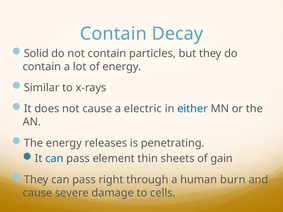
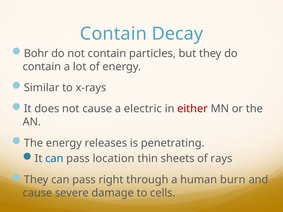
Solid: Solid -> Bohr (36, 54)
either colour: blue -> red (193, 109)
element: element -> location (114, 159)
gain: gain -> rays (222, 159)
